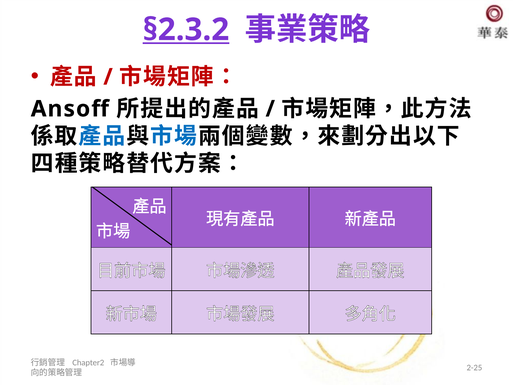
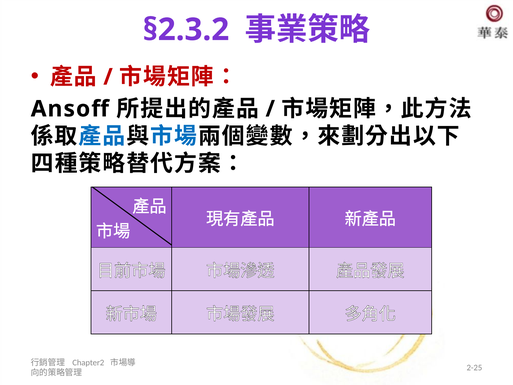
§2.3.2 underline: present -> none (186, 30)
